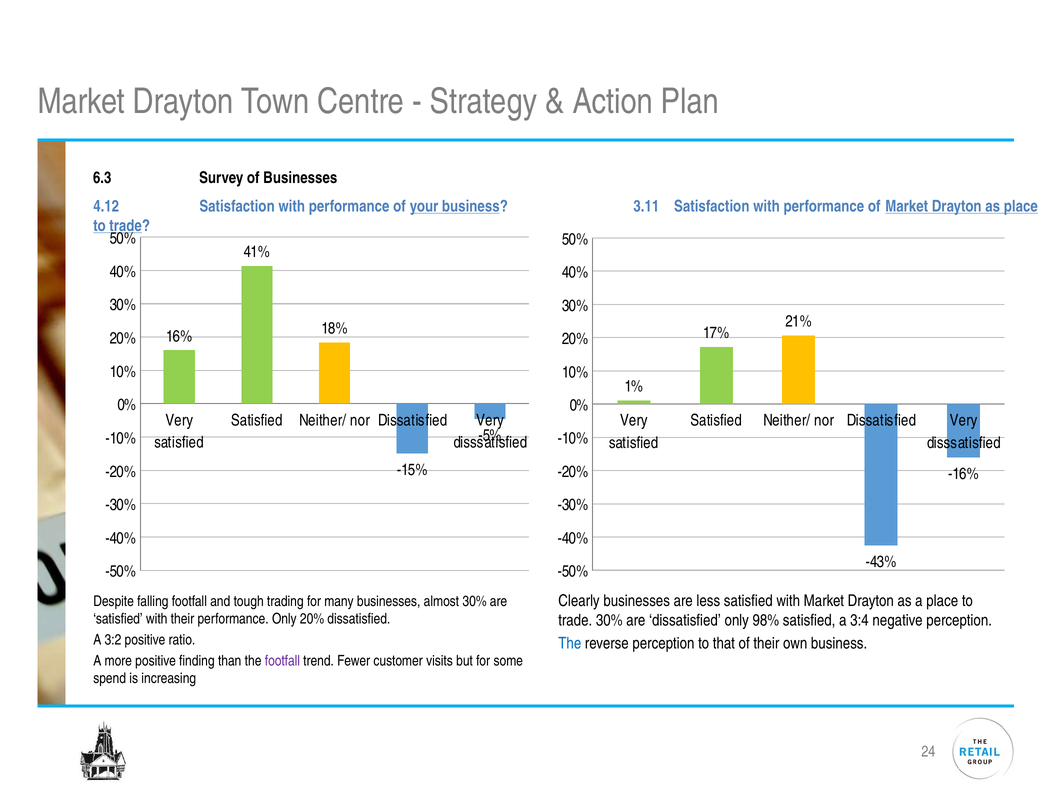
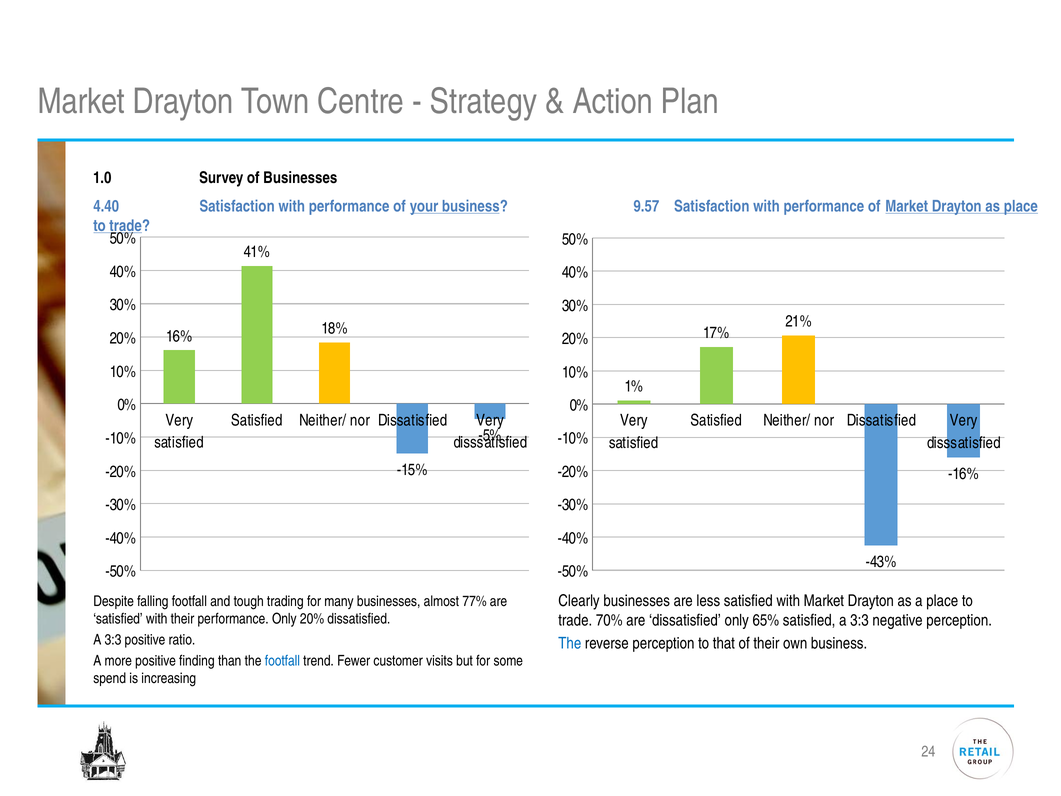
6.3: 6.3 -> 1.0 (102, 178)
4.12: 4.12 -> 4.40 (106, 207)
3.11: 3.11 -> 9.57 (646, 207)
almost 30%: 30% -> 77% (475, 601)
trade 30%: 30% -> 70% (609, 620)
98%: 98% -> 65% (766, 620)
satisfied a 3:4: 3:4 -> 3:3 (859, 620)
3:2: 3:2 -> 3:3 (113, 640)
footfall colour: purple -> blue (282, 661)
